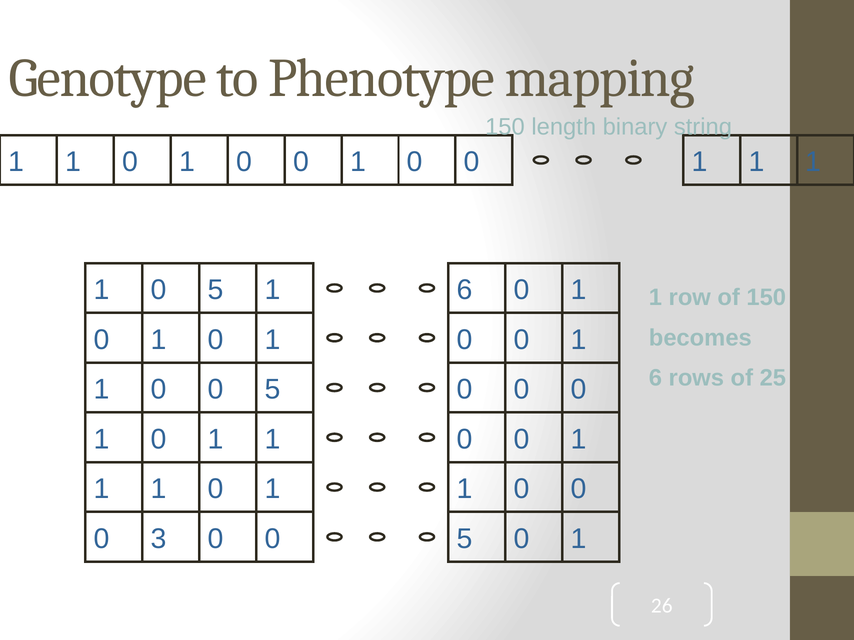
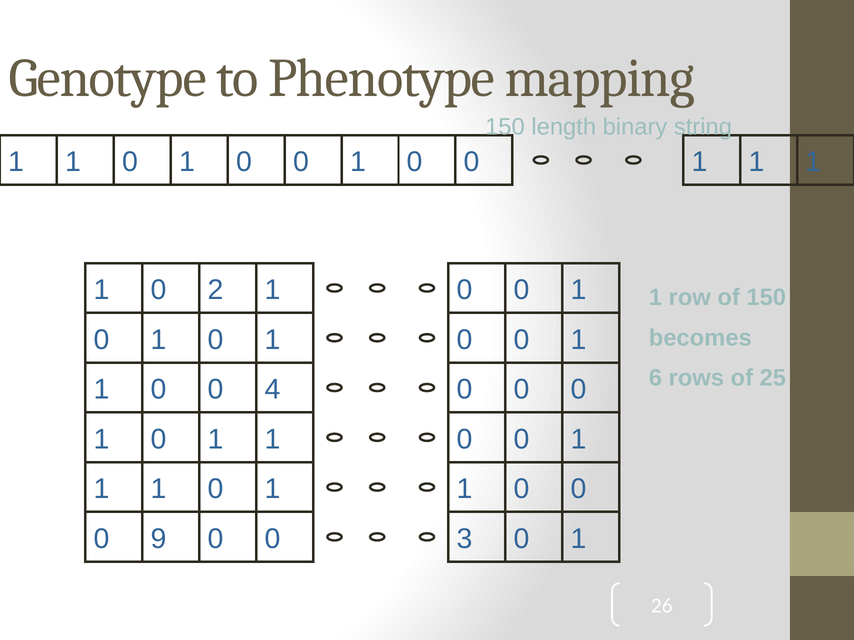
1 0 5: 5 -> 2 (216, 290)
6: 6 -> 0 (465, 290)
1 0 0 5: 5 -> 4 (273, 390)
3: 3 -> 9 (159, 539)
5: 5 -> 3 (465, 539)
